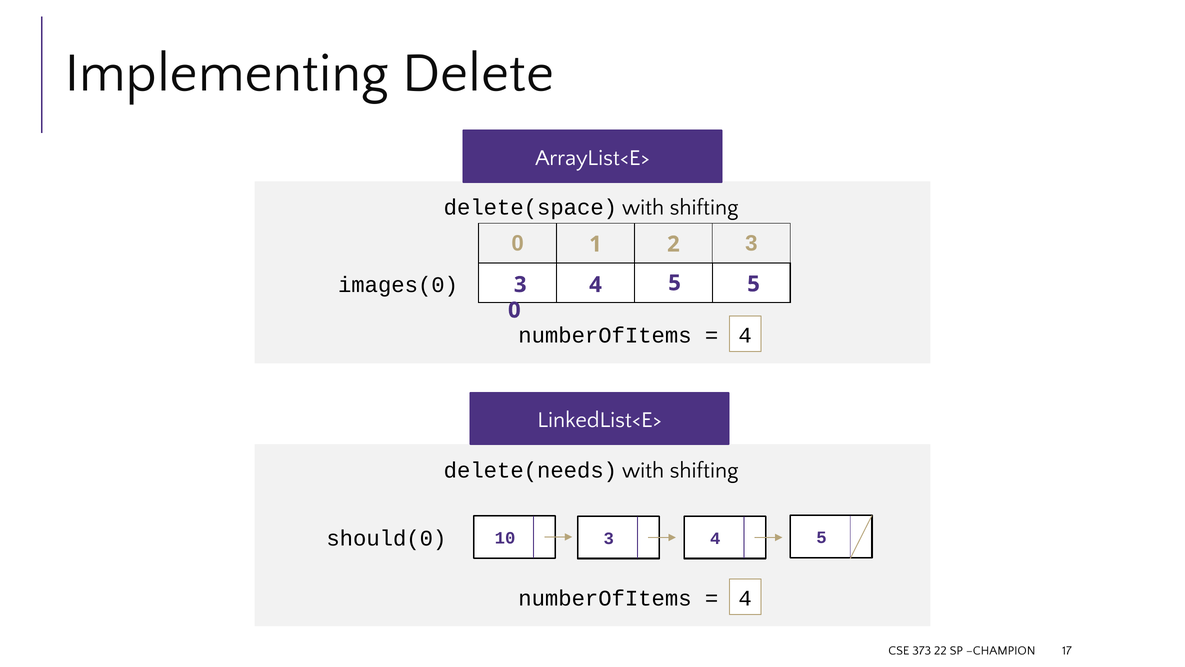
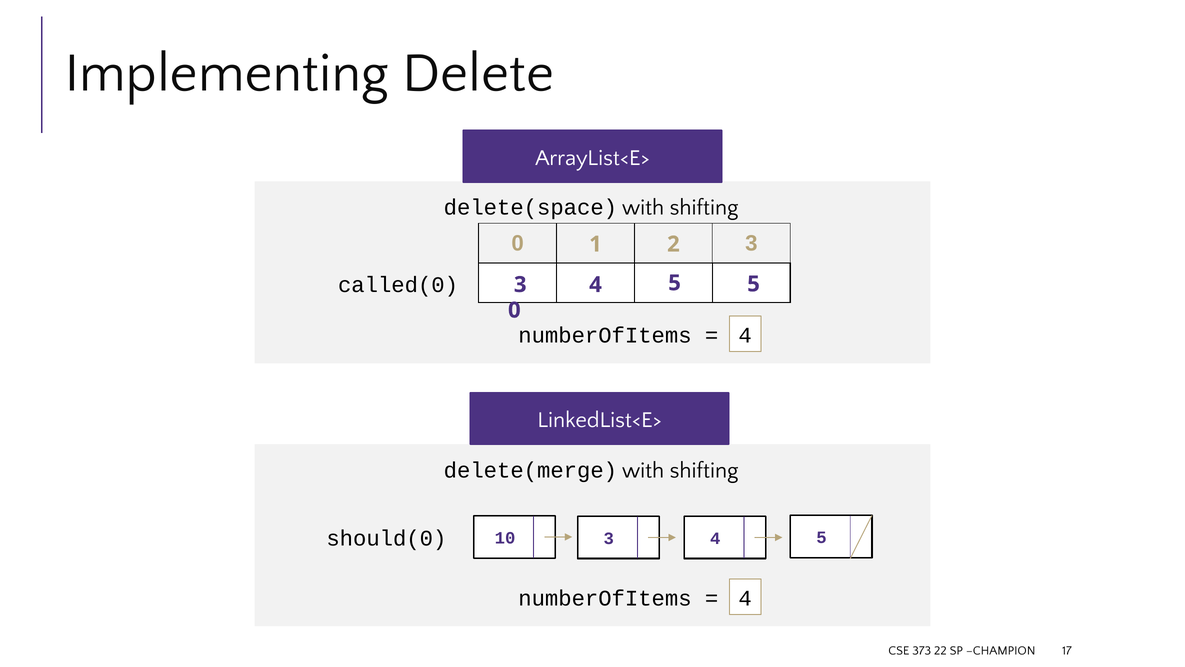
images(0: images(0 -> called(0 (398, 285)
delete(needs: delete(needs -> delete(merge (530, 470)
